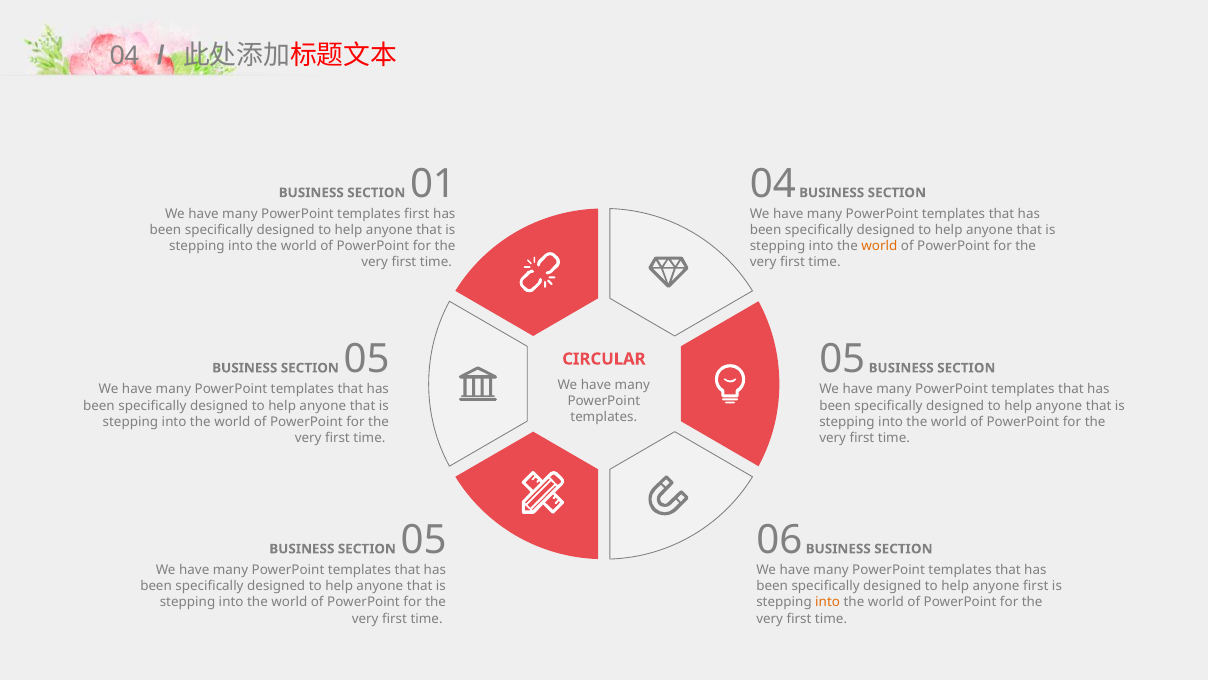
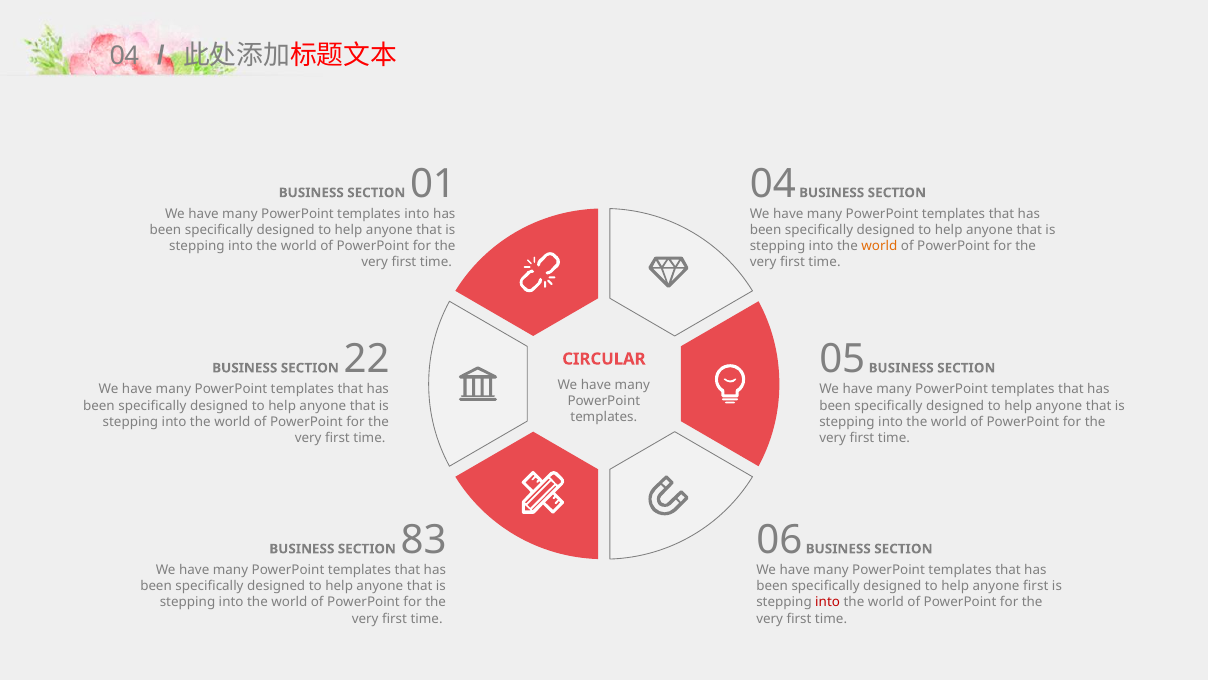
templates first: first -> into (417, 214)
05: 05 -> 22 (367, 359)
05: 05 -> 83 (424, 540)
into colour: orange -> red (828, 602)
